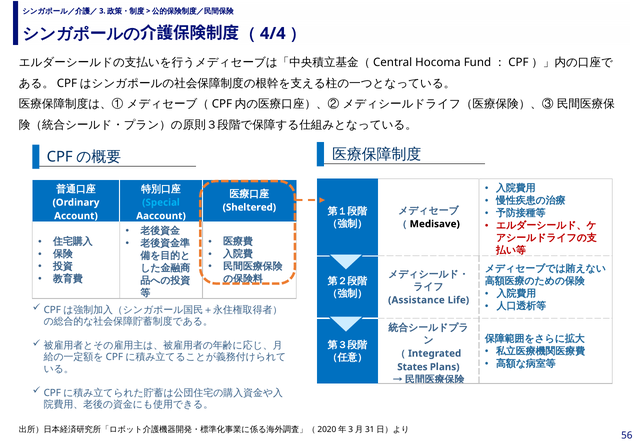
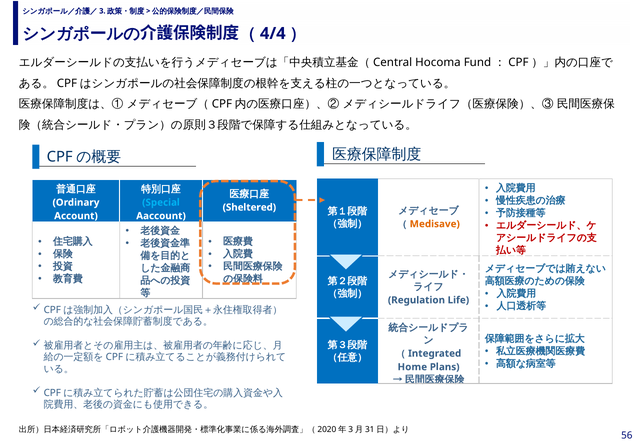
Medisave colour: black -> orange (435, 224)
Assistance: Assistance -> Regulation (416, 300)
States: States -> Home (412, 367)
